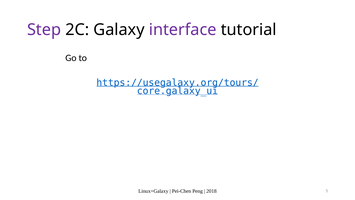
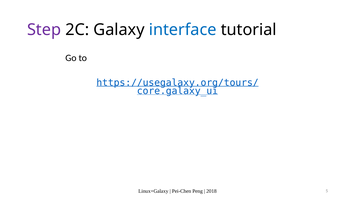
interface colour: purple -> blue (183, 30)
